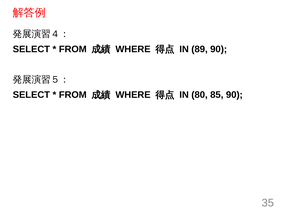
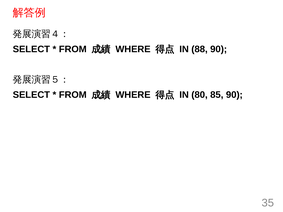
89: 89 -> 88 (200, 49)
